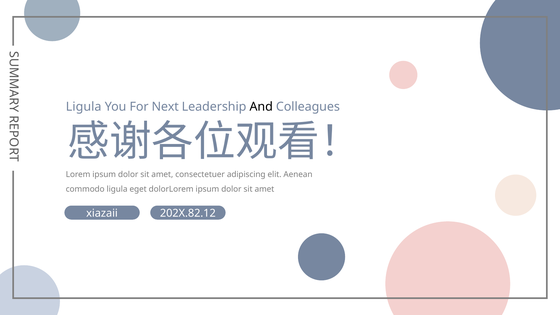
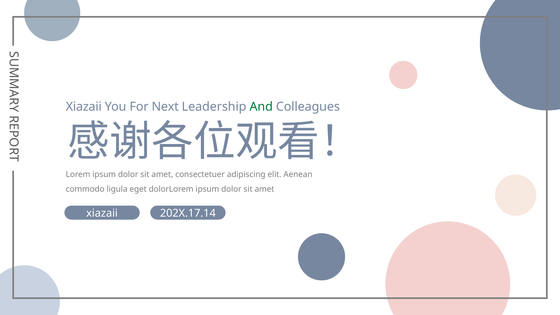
Ligula: Ligula -> Xiazaii (84, 107)
And colour: black -> green (261, 107)
202X.82.12: 202X.82.12 -> 202X.17.14 (188, 213)
